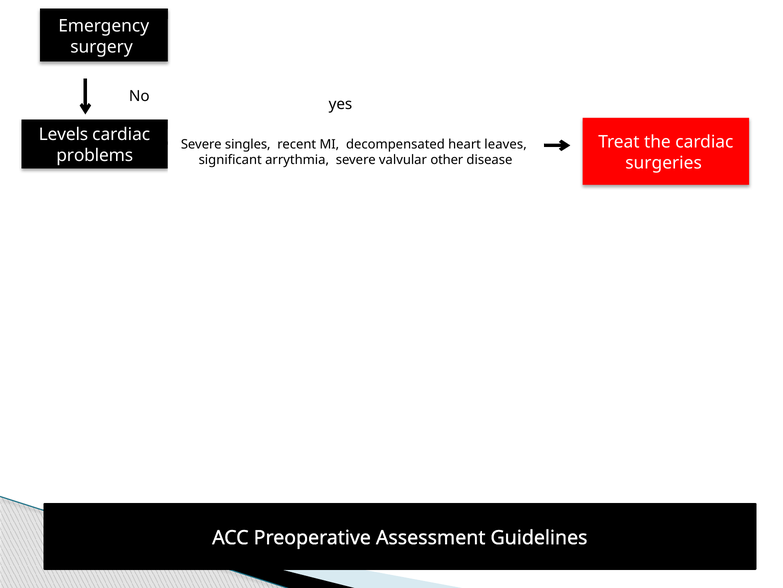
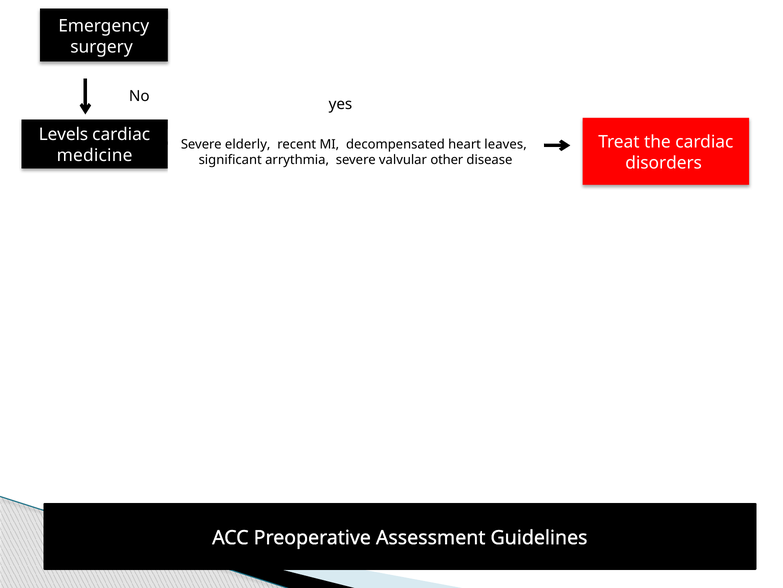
singles: singles -> elderly (248, 144)
problems: problems -> medicine (95, 155)
surgeries: surgeries -> disorders (664, 163)
